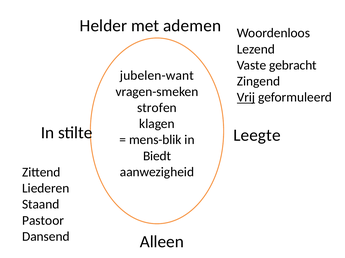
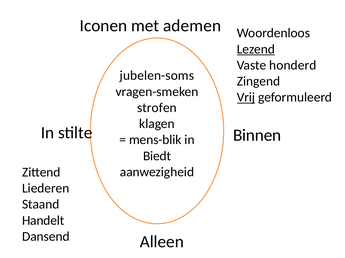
Helder: Helder -> Iconen (103, 26)
Lezend underline: none -> present (256, 49)
gebracht: gebracht -> honderd (293, 65)
jubelen-want: jubelen-want -> jubelen-soms (157, 76)
Leegte: Leegte -> Binnen (257, 136)
Pastoor: Pastoor -> Handelt (43, 221)
